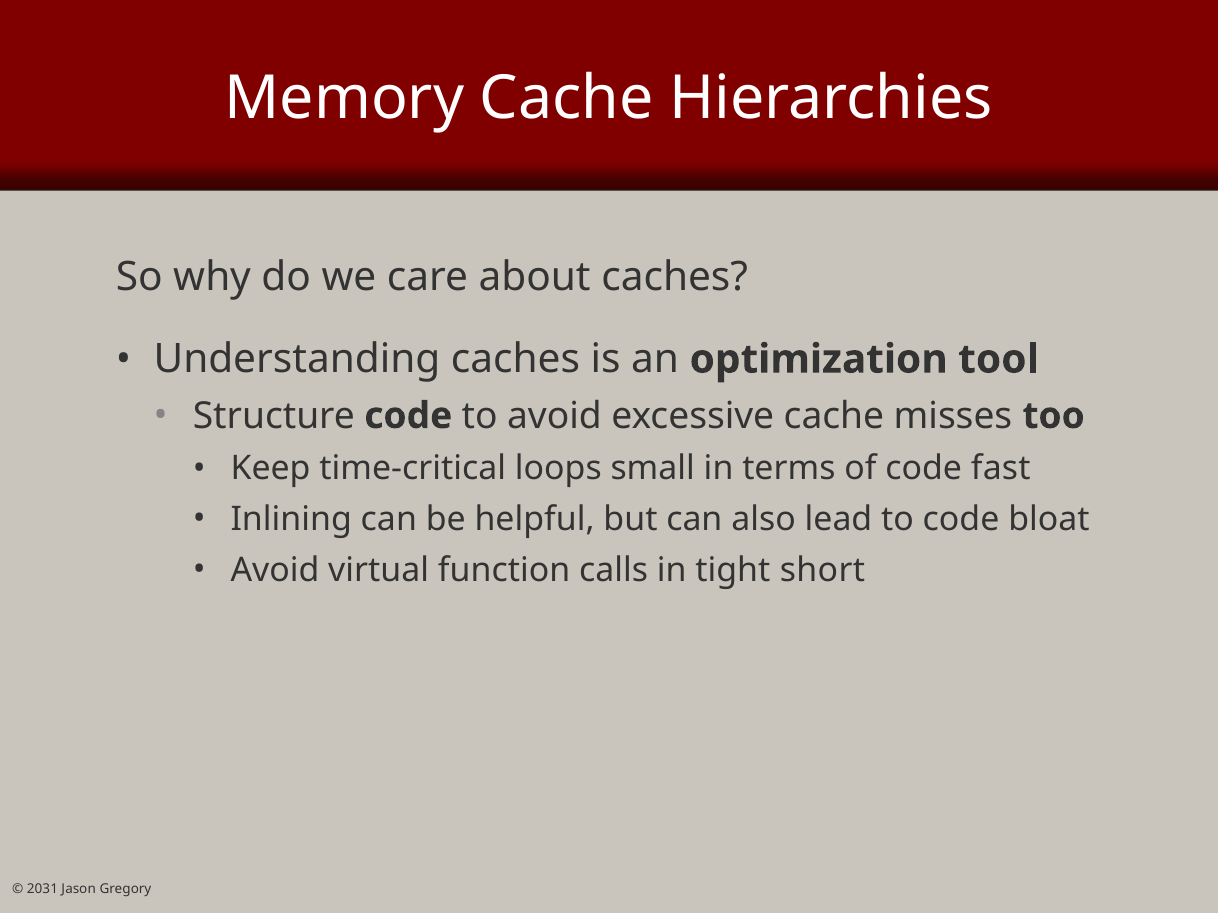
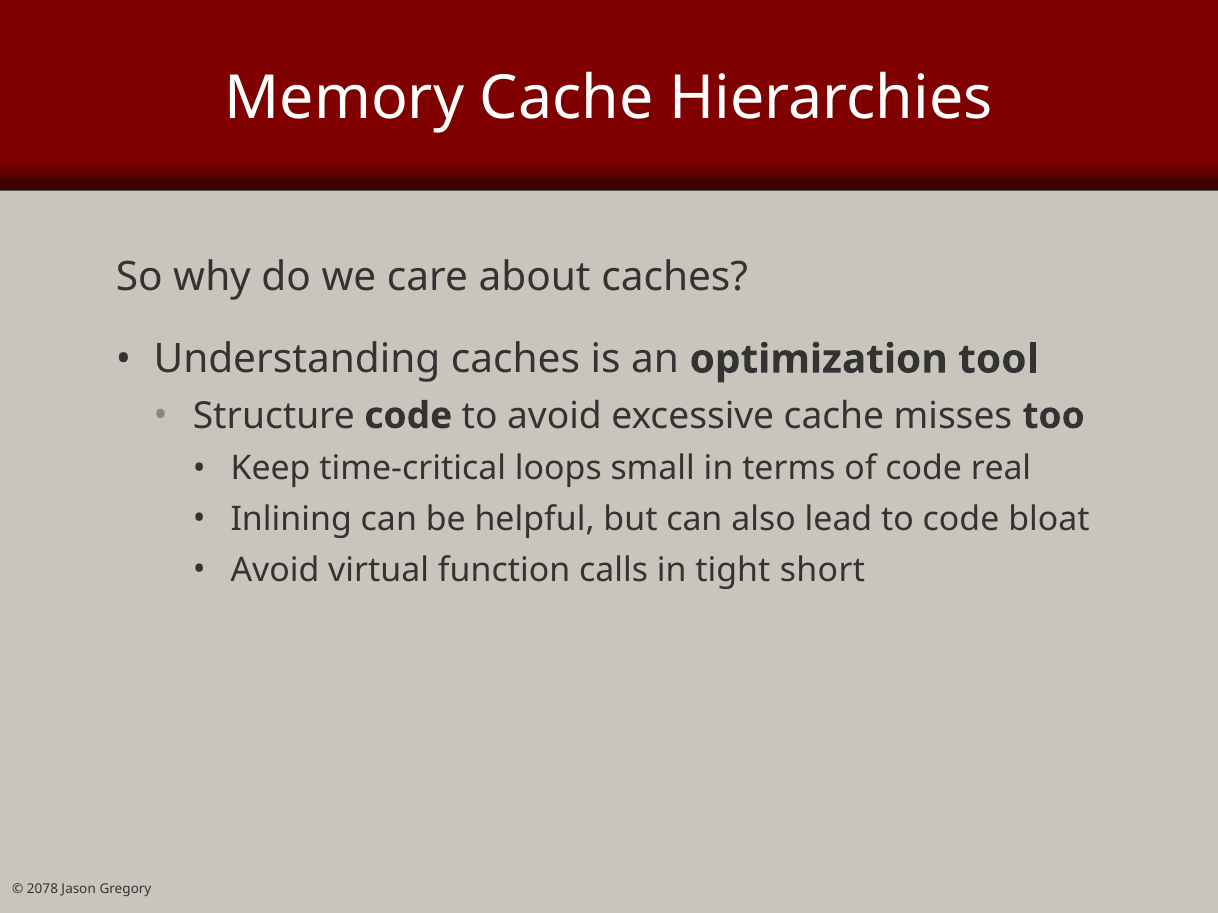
fast: fast -> real (1001, 469)
2031: 2031 -> 2078 (42, 890)
